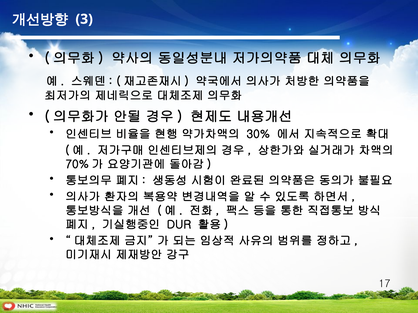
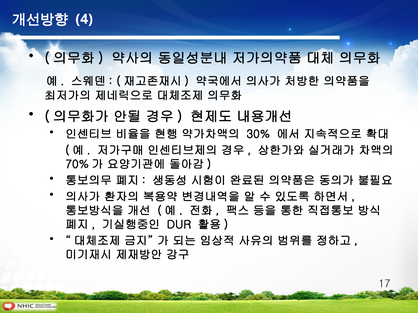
3: 3 -> 4 (84, 19)
